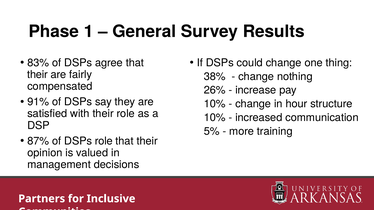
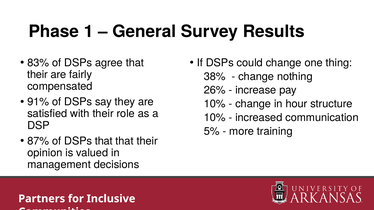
DSPs role: role -> that (104, 141)
